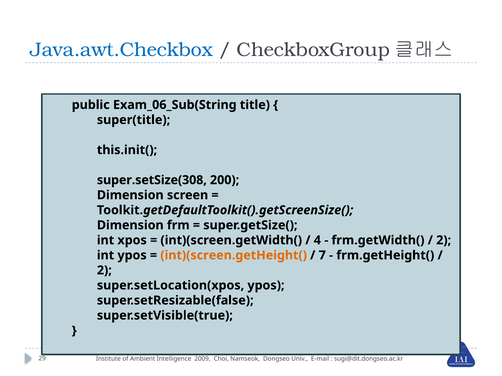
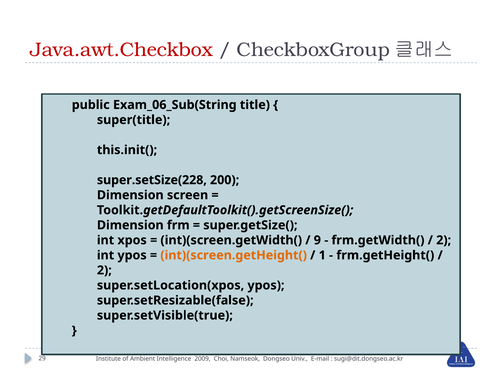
Java.awt.Checkbox colour: blue -> red (121, 50)
super.setSize(308: super.setSize(308 -> super.setSize(228 (152, 180)
4: 4 -> 9 (317, 241)
7: 7 -> 1 (322, 256)
